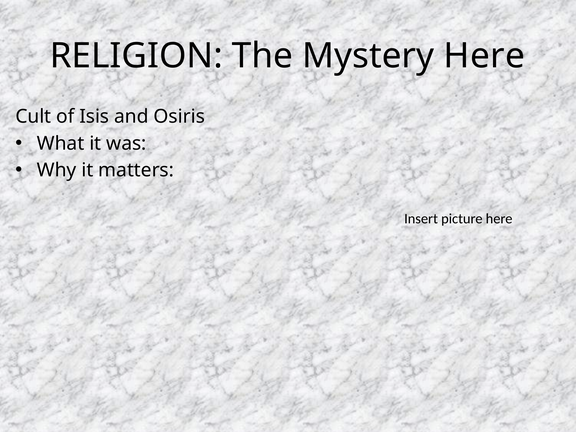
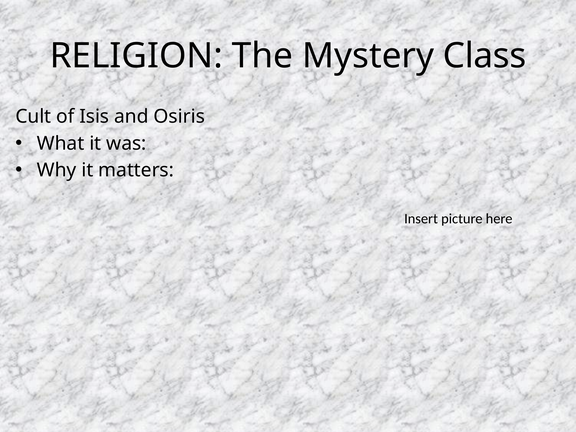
Mystery Here: Here -> Class (485, 56)
